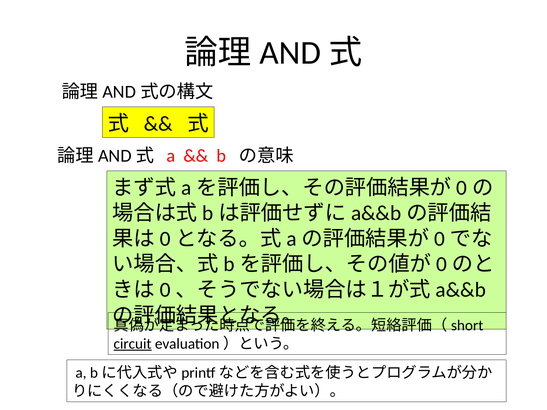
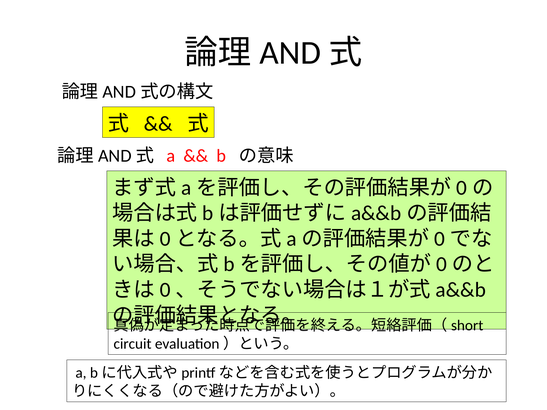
circuit underline: present -> none (133, 344)
